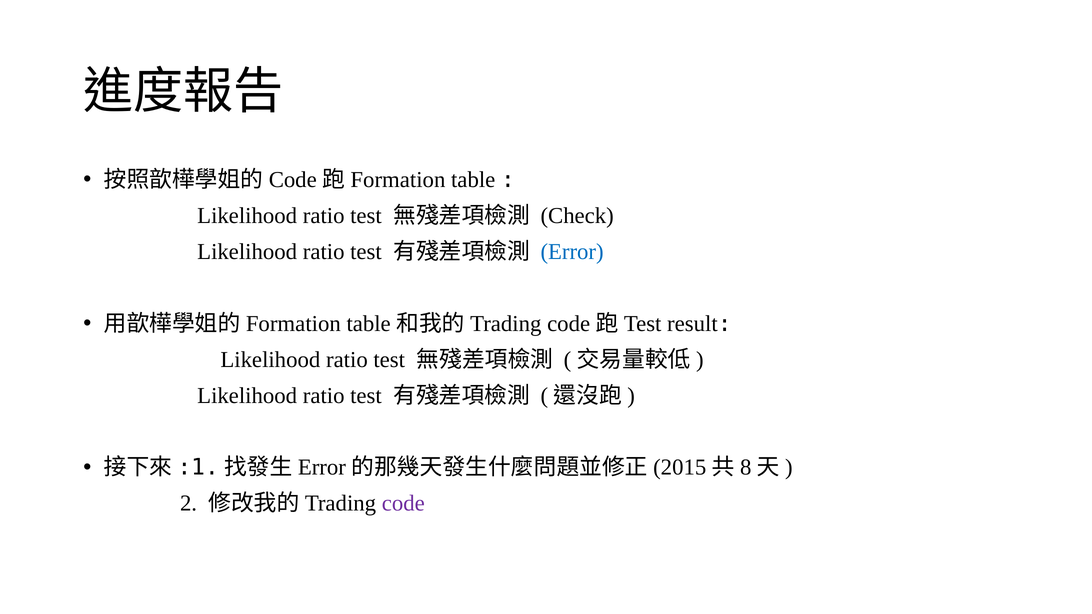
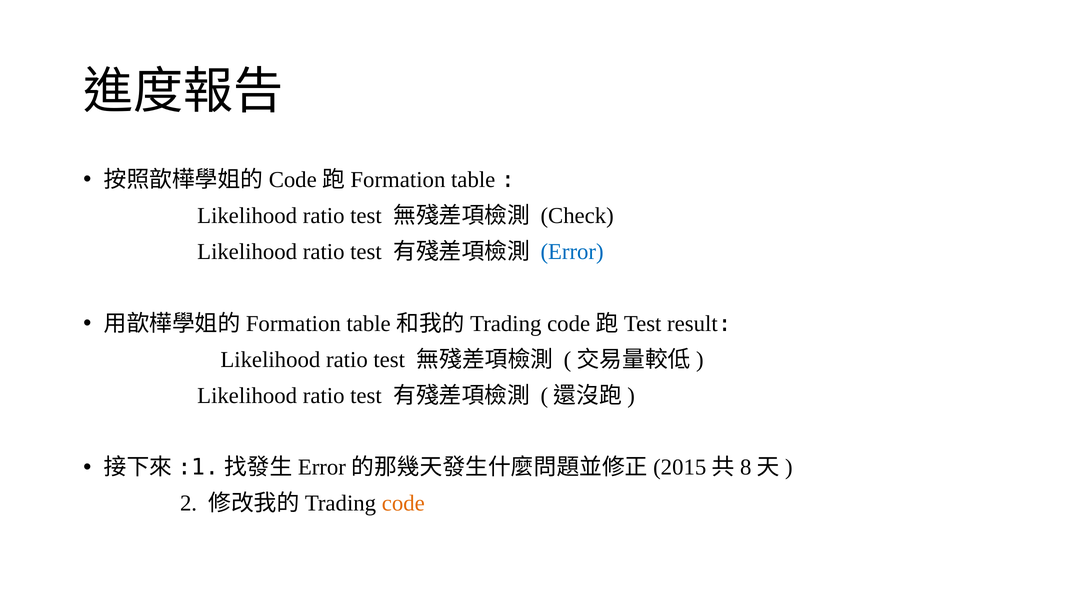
code colour: purple -> orange (403, 504)
